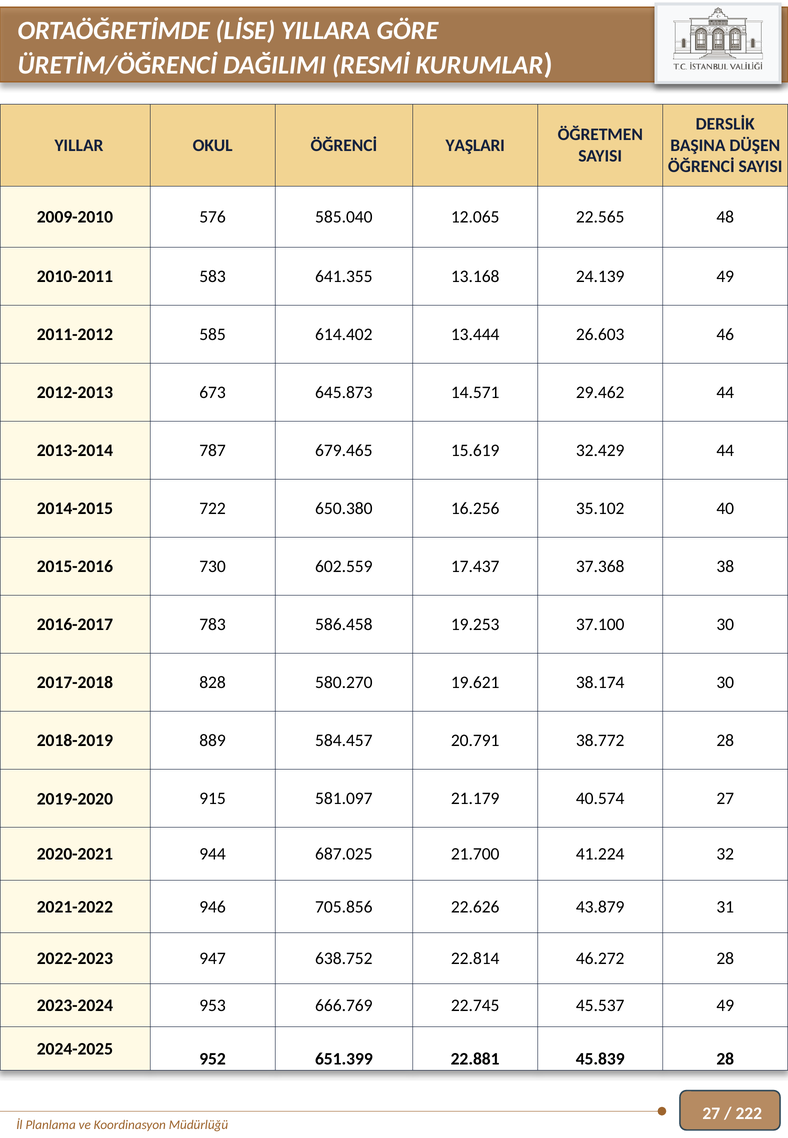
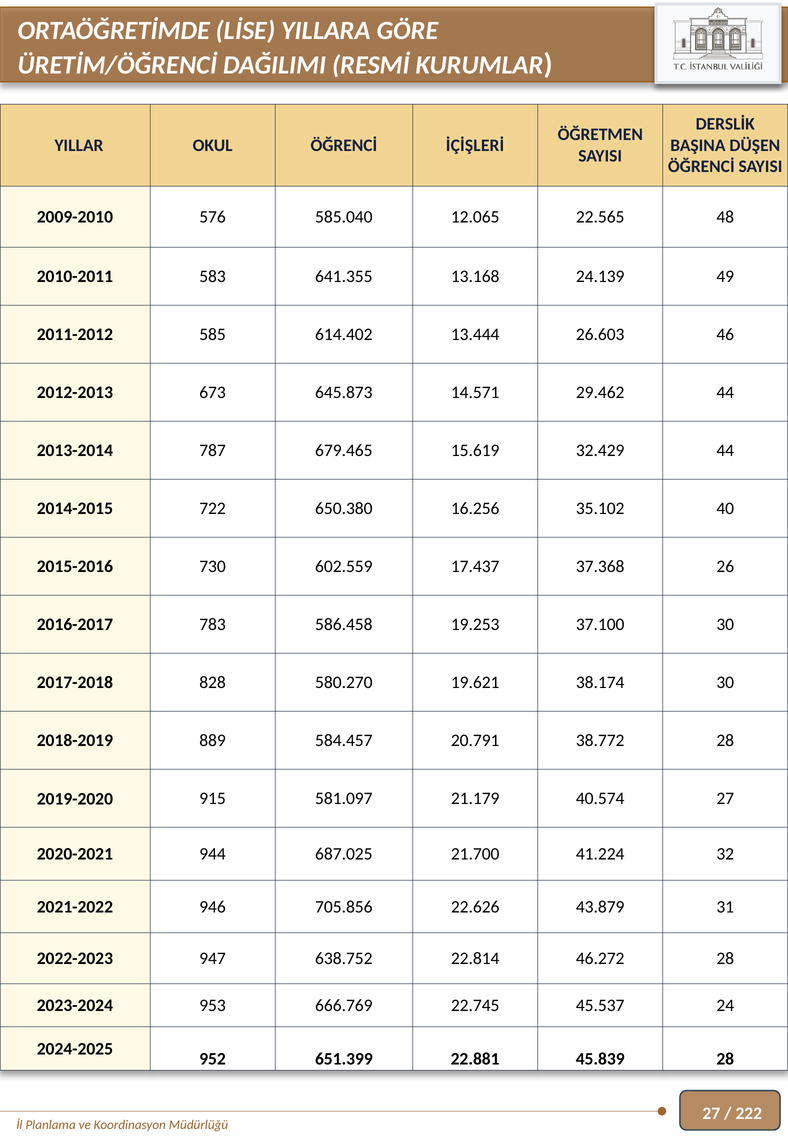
YAŞLARI: YAŞLARI -> İÇİŞLERİ (475, 145)
38: 38 -> 26 (725, 567)
45.537 49: 49 -> 24 (725, 1006)
